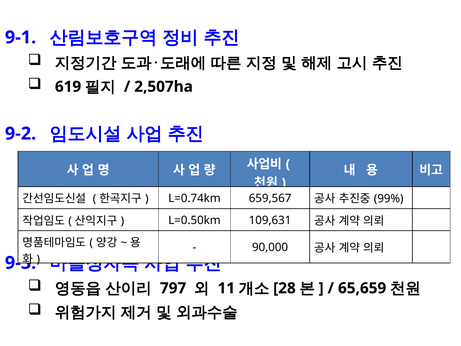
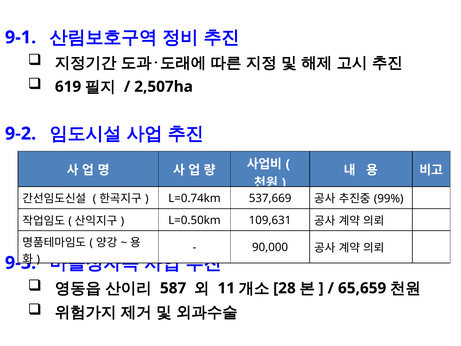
659,567: 659,567 -> 537,669 (270, 198)
797: 797 -> 587 (173, 288)
